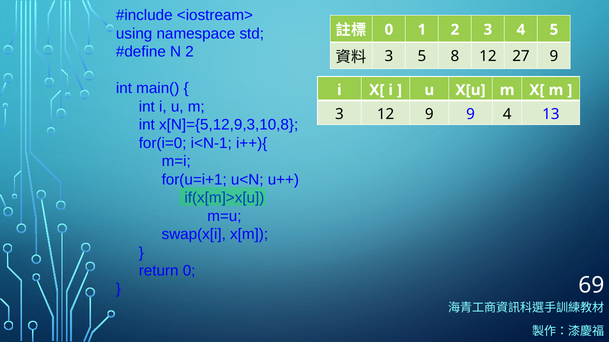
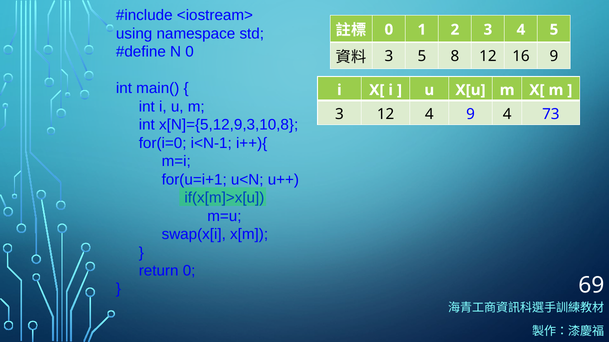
N 2: 2 -> 0 (190, 52)
27: 27 -> 16 (521, 56)
12 9: 9 -> 4 (429, 114)
13: 13 -> 73 (551, 114)
